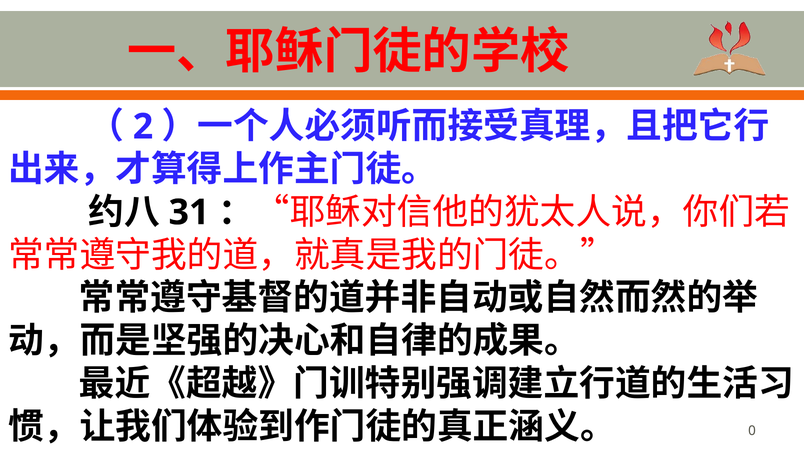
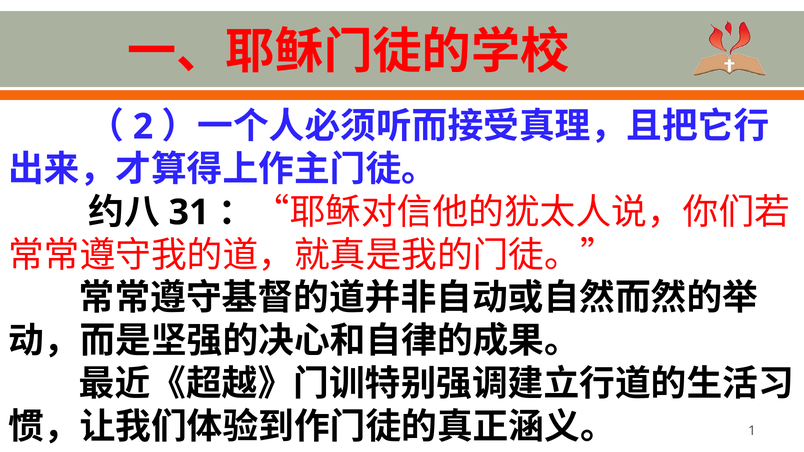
0: 0 -> 1 (752, 431)
